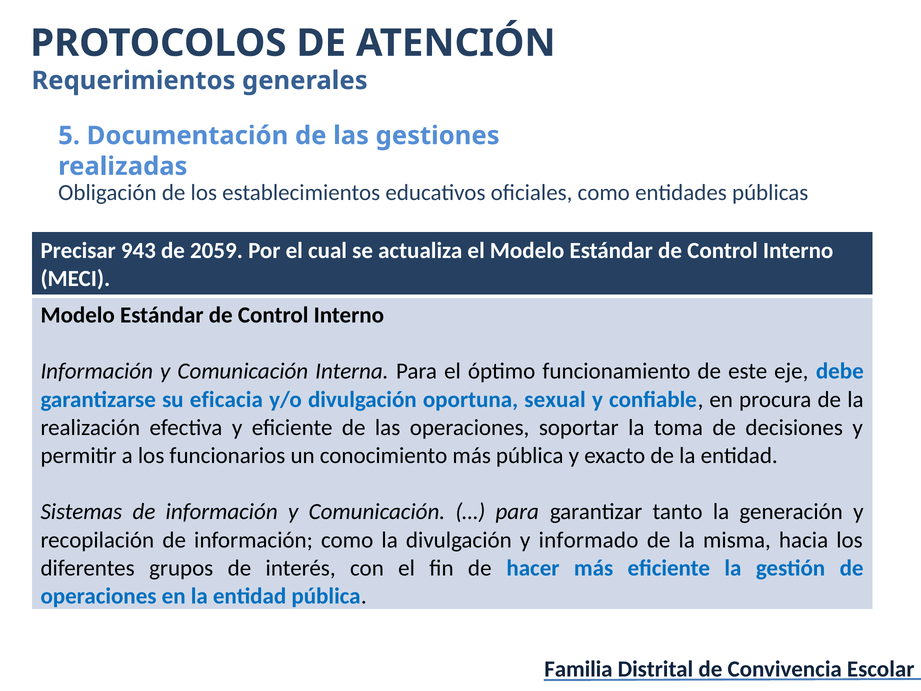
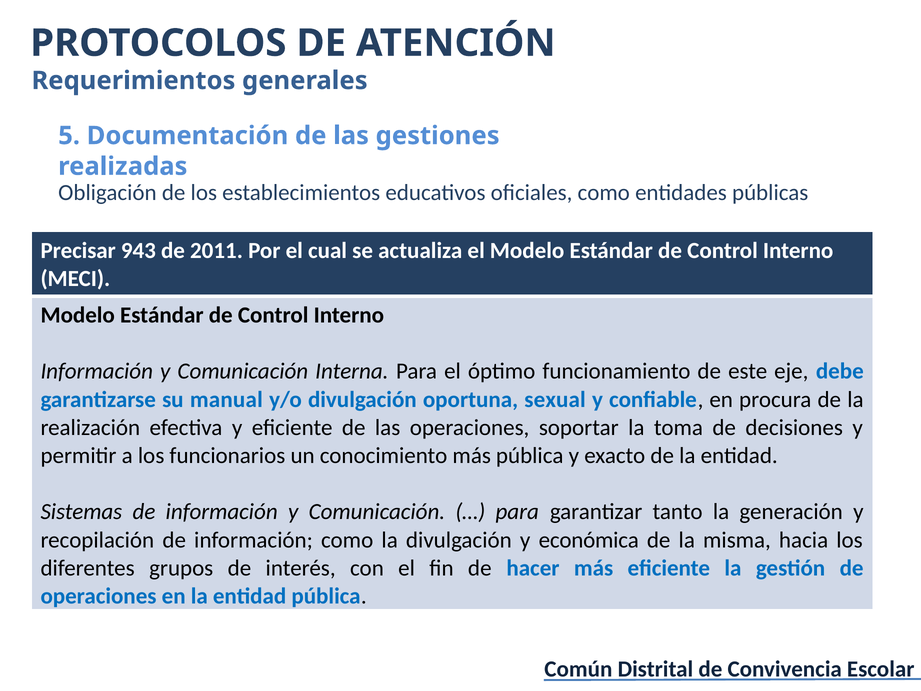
2059: 2059 -> 2011 (216, 250)
eficacia: eficacia -> manual (226, 399)
informado: informado -> económica (589, 540)
Familia: Familia -> Común (578, 669)
